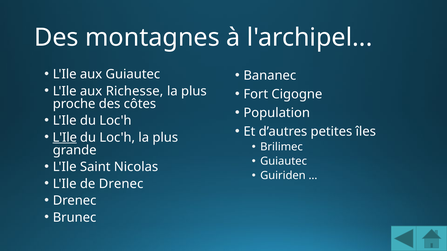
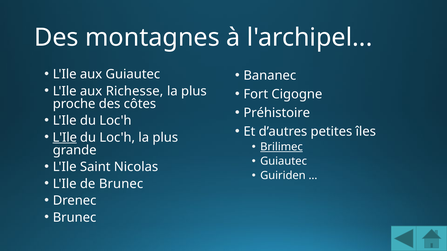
Population: Population -> Préhistoire (277, 113)
Brilimec underline: none -> present (282, 147)
de Drenec: Drenec -> Brunec (121, 184)
